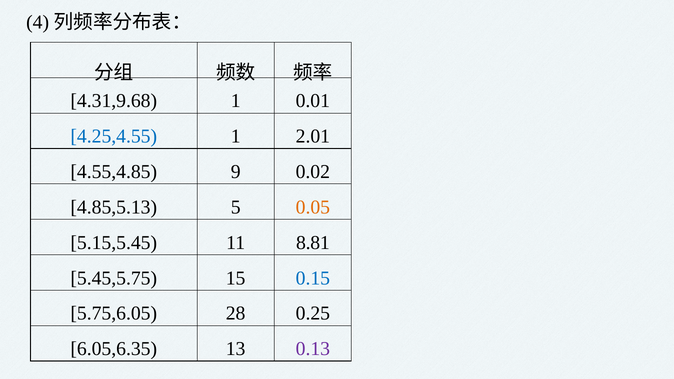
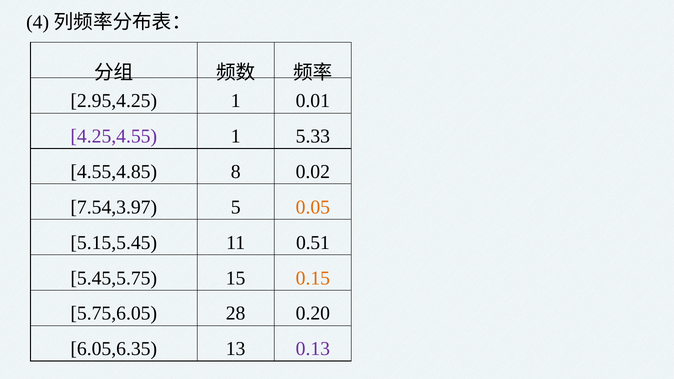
4.31,9.68: 4.31,9.68 -> 2.95,4.25 (114, 101)
4.25,4.55 colour: blue -> purple (114, 136)
2.01: 2.01 -> 5.33 (313, 136)
9: 9 -> 8 (236, 172)
4.85,5.13: 4.85,5.13 -> 7.54,3.97 (114, 207)
8.81: 8.81 -> 0.51 (313, 243)
0.15 colour: blue -> orange (313, 278)
0.25: 0.25 -> 0.20 (313, 314)
